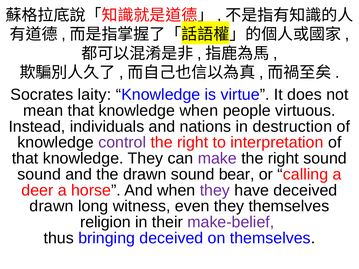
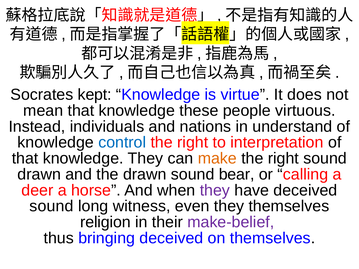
laity: laity -> kept (95, 95)
knowledge when: when -> these (199, 111)
destruction: destruction -> understand (292, 127)
control colour: purple -> blue (122, 143)
make colour: purple -> orange (217, 159)
sound: sound -> drawn (39, 174)
drawn: drawn -> sound (52, 206)
